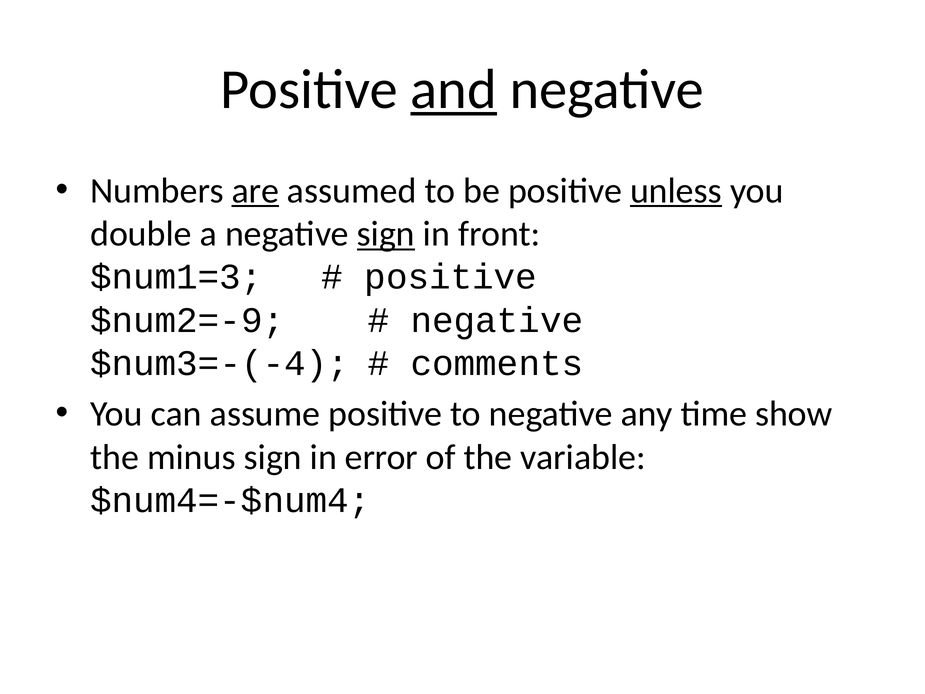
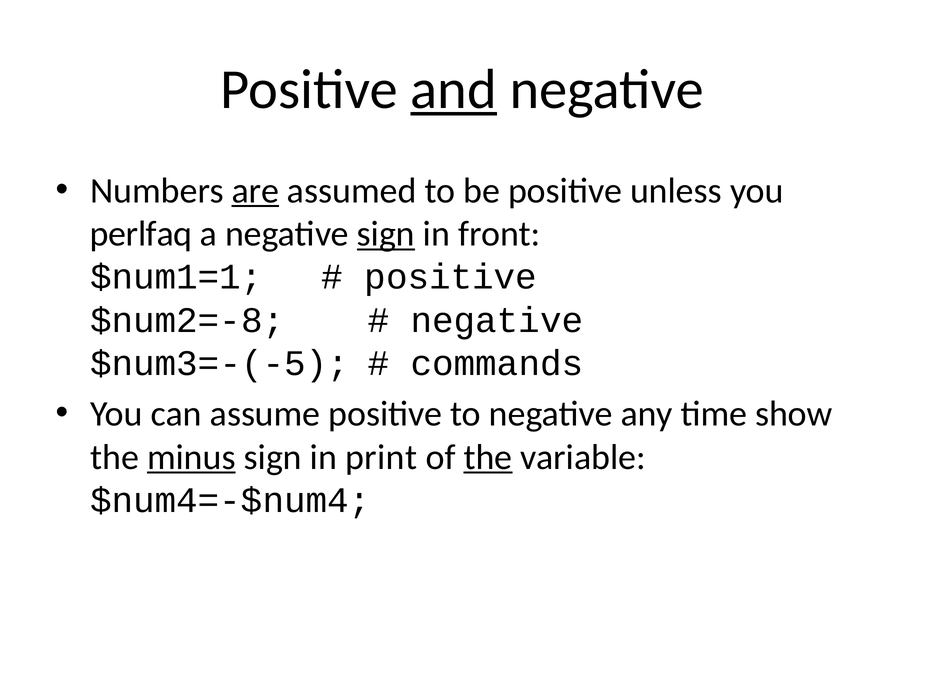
unless underline: present -> none (676, 191)
double: double -> perlfaq (141, 234)
$num1=3: $num1=3 -> $num1=1 (176, 277)
$num2=-9: $num2=-9 -> $num2=-8 (187, 320)
$num3=-(-4: $num3=-(-4 -> $num3=-(-5 (220, 363)
comments: comments -> commands (497, 363)
minus underline: none -> present (191, 457)
error: error -> print (381, 457)
the underline: none -> present (488, 457)
